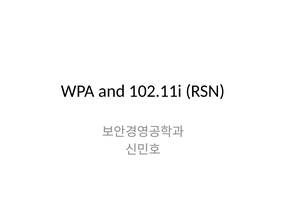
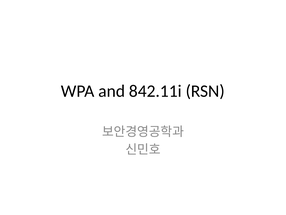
102.11i: 102.11i -> 842.11i (155, 91)
